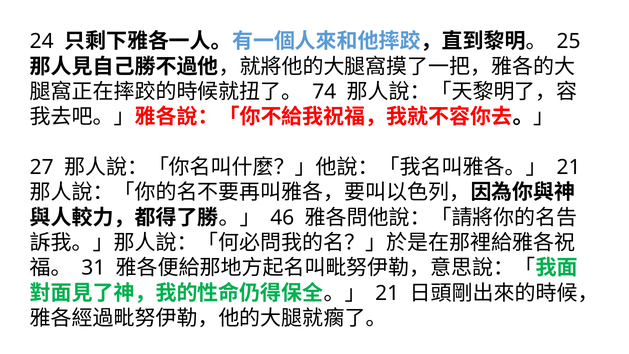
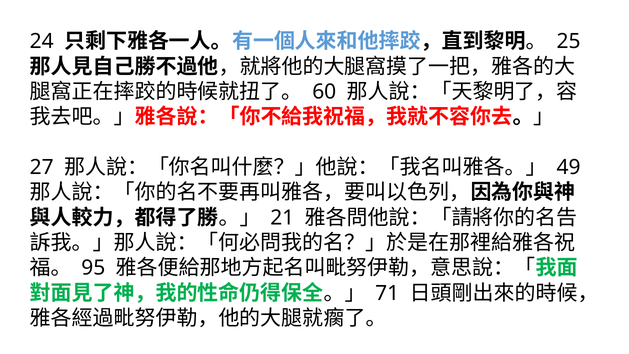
74: 74 -> 60 (324, 92)
21: 21 -> 49 (569, 167)
46: 46 -> 21 (282, 218)
31: 31 -> 95 (93, 268)
21: 21 -> 71 (387, 293)
